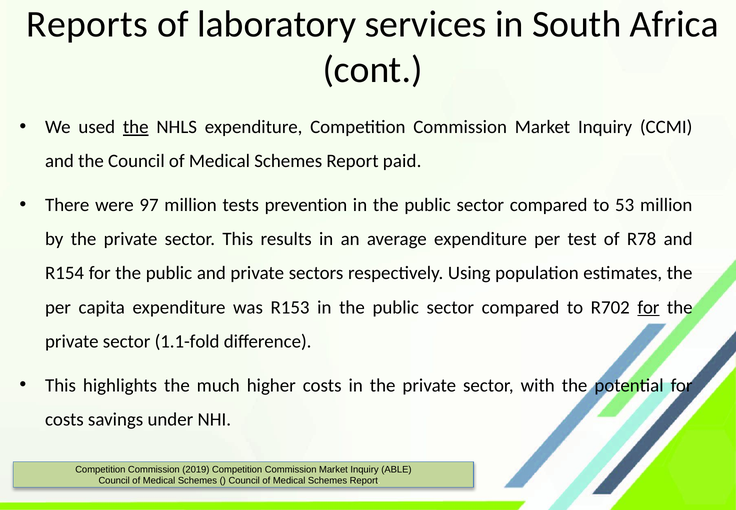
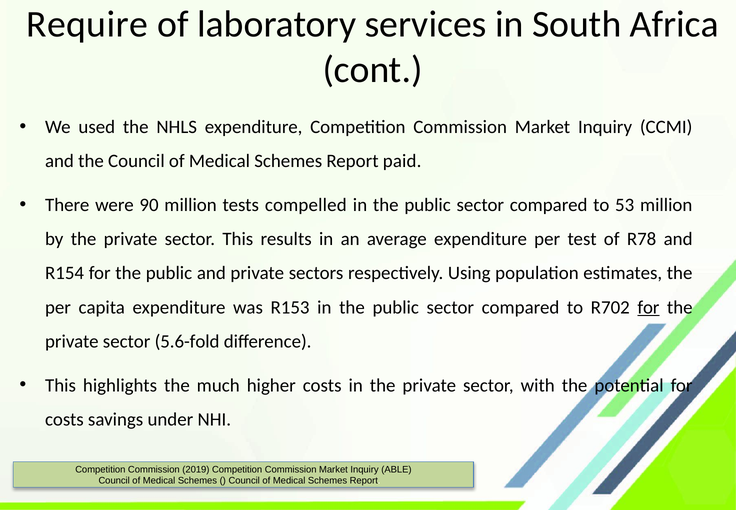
Reports: Reports -> Require (87, 24)
the underline: present -> none (136, 127)
97: 97 -> 90 (149, 205)
prevention: prevention -> compelled (306, 205)
1.1-fold: 1.1-fold -> 5.6-fold (187, 341)
